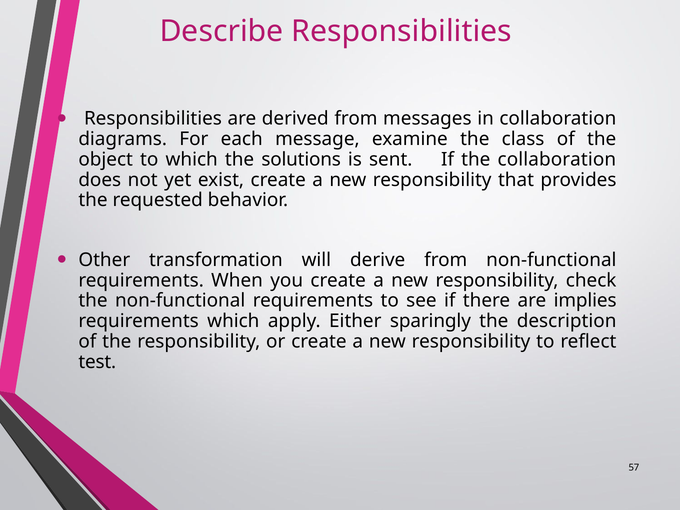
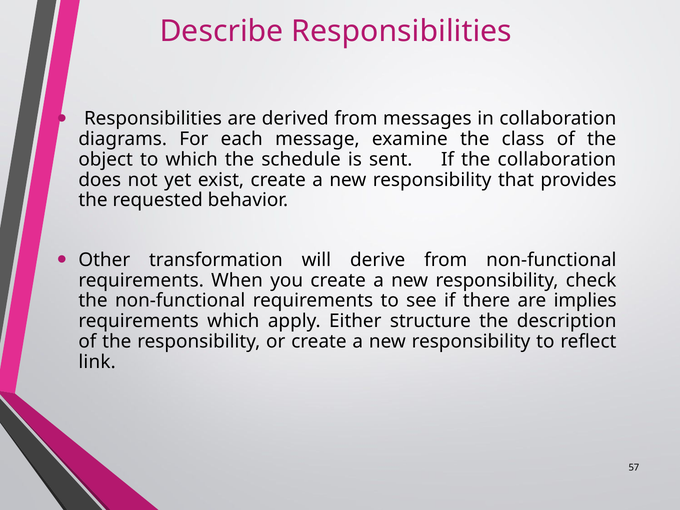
solutions: solutions -> schedule (301, 159)
sparingly: sparingly -> structure (430, 321)
test: test -> link (97, 362)
